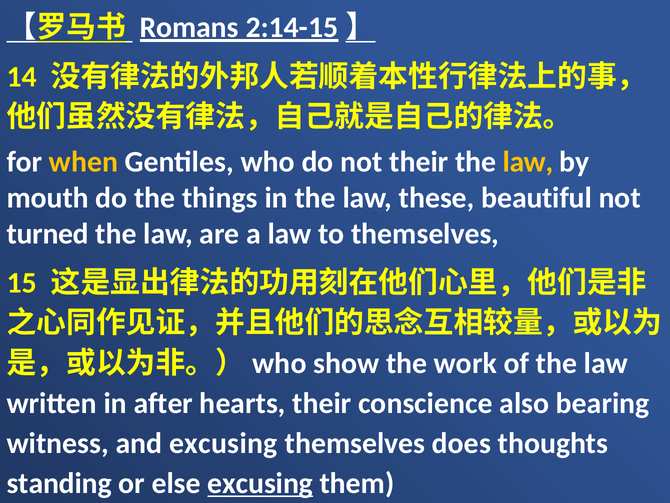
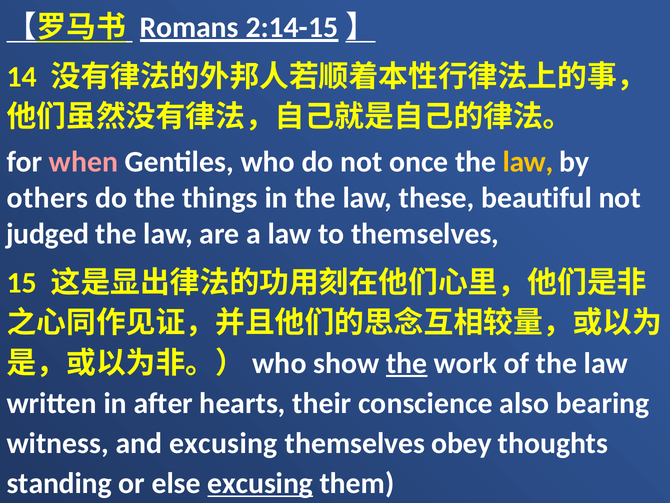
when colour: yellow -> pink (84, 162)
not their: their -> once (419, 162)
mouth: mouth -> others (48, 198)
turned: turned -> judged (48, 233)
the underline: none -> present (407, 363)
does: does -> obey (462, 443)
